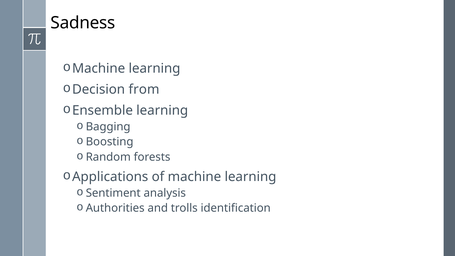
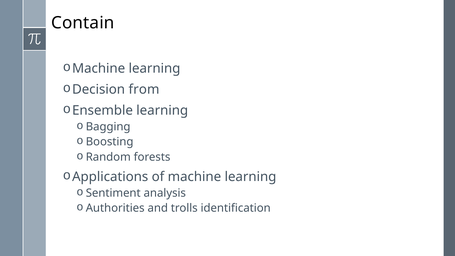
Sadness: Sadness -> Contain (83, 23)
